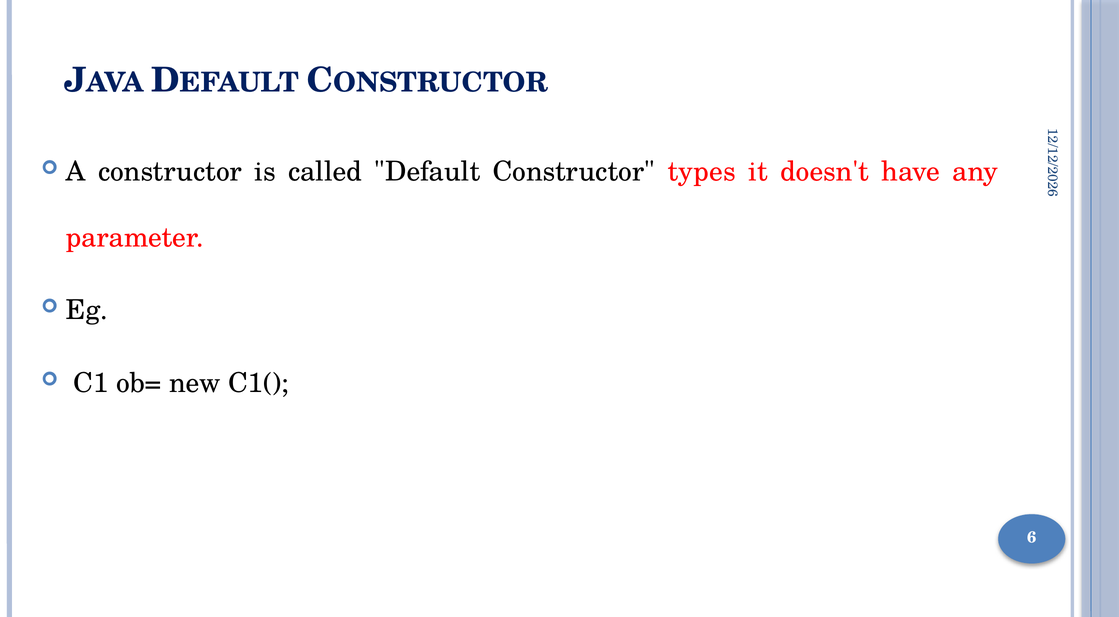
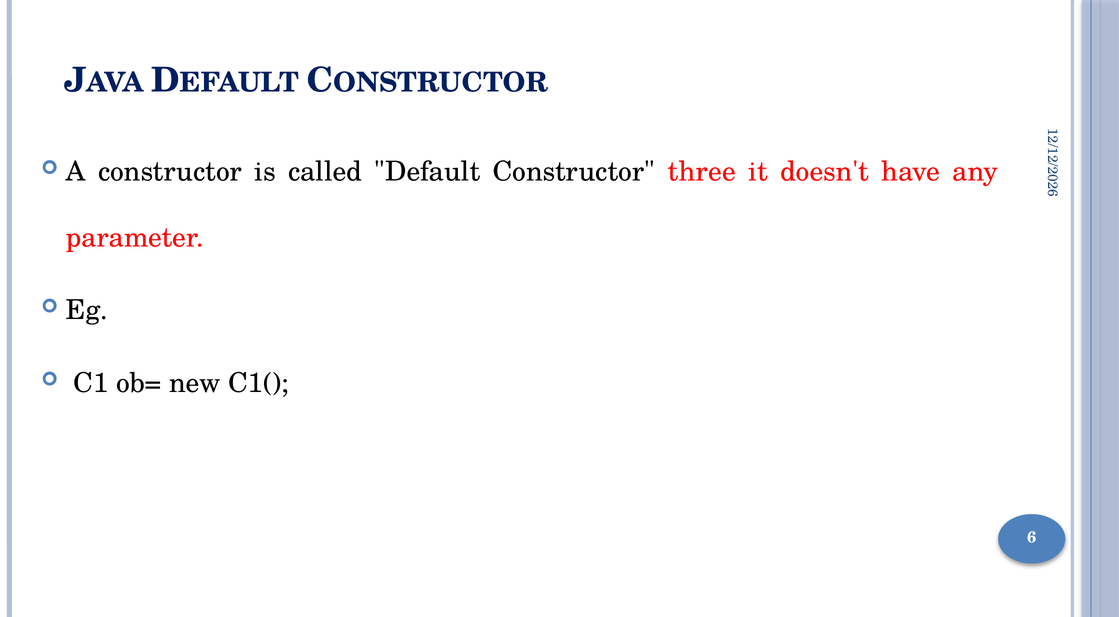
types: types -> three (702, 172)
